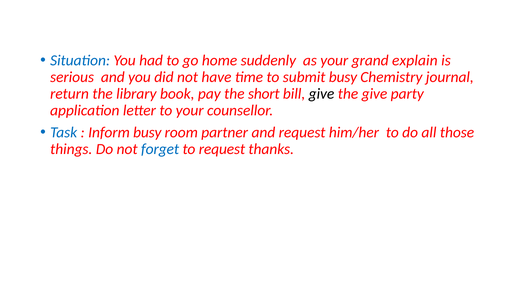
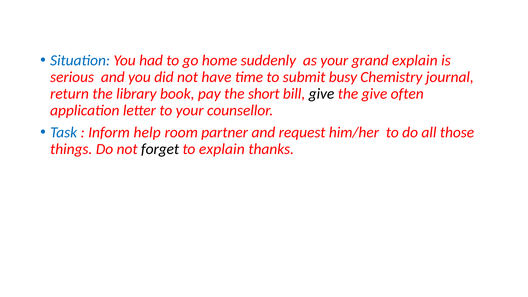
party: party -> often (407, 94)
Inform busy: busy -> help (147, 132)
forget colour: blue -> black (160, 149)
to request: request -> explain (222, 149)
